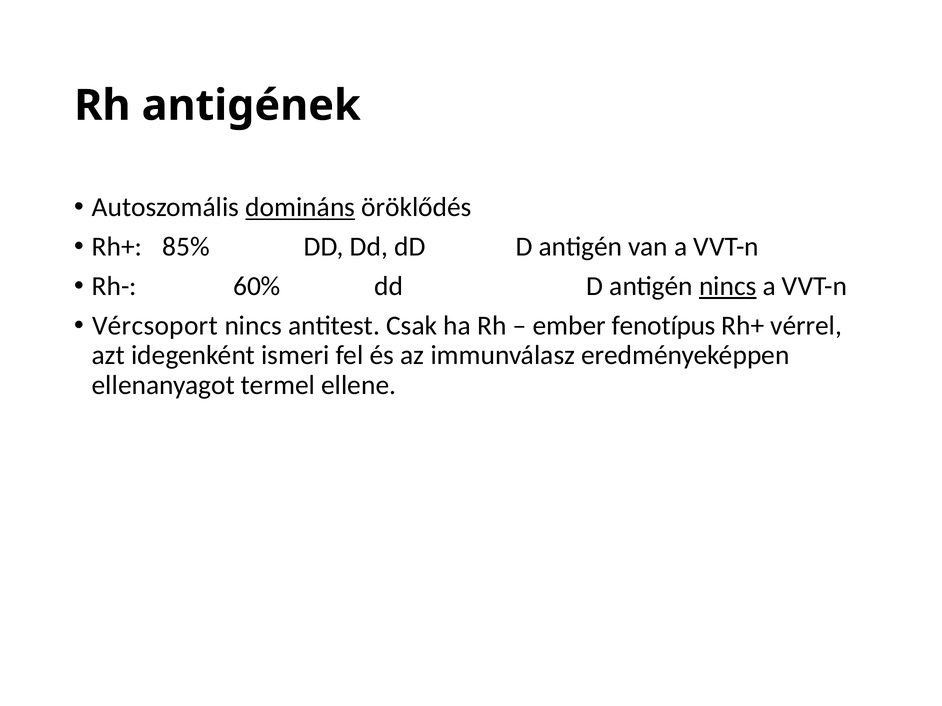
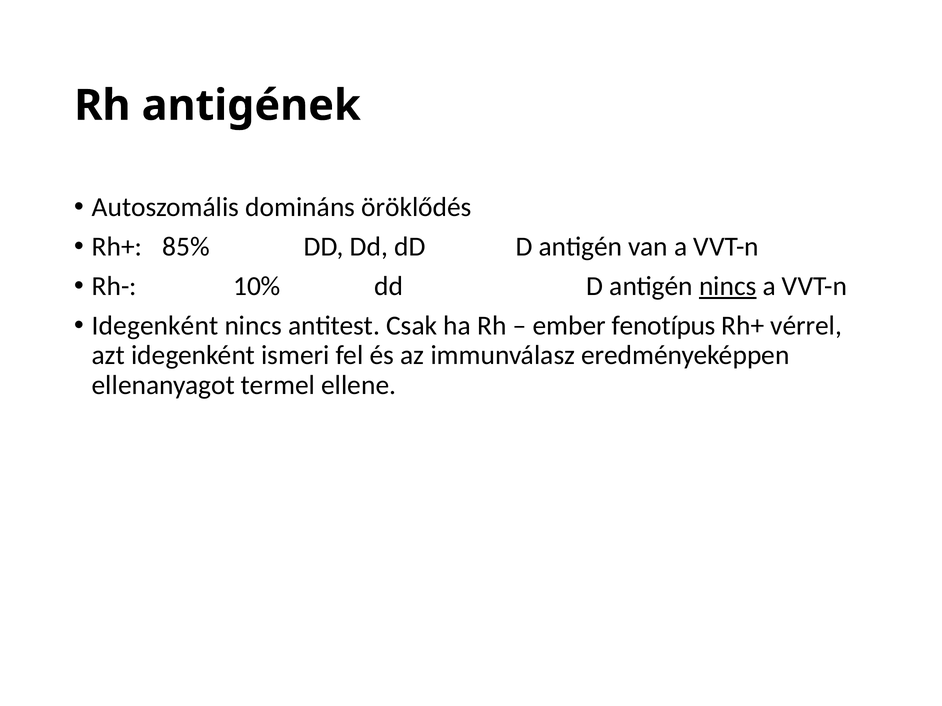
domináns underline: present -> none (300, 207)
60%: 60% -> 10% (257, 286)
Vércsoport: Vércsoport -> Idegenként (155, 326)
